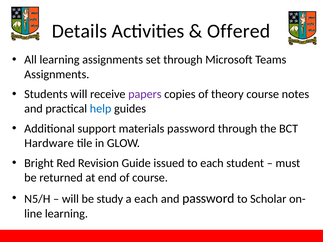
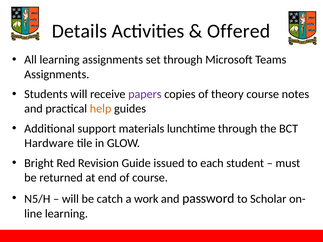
help colour: blue -> orange (101, 109)
materials password: password -> lunchtime (191, 129)
study: study -> catch (110, 199)
a each: each -> work (146, 199)
